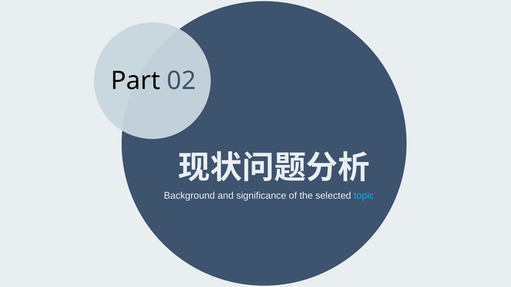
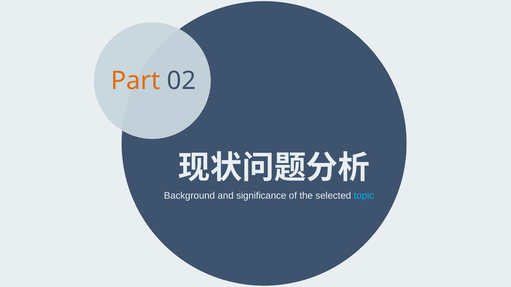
Part colour: black -> orange (136, 81)
